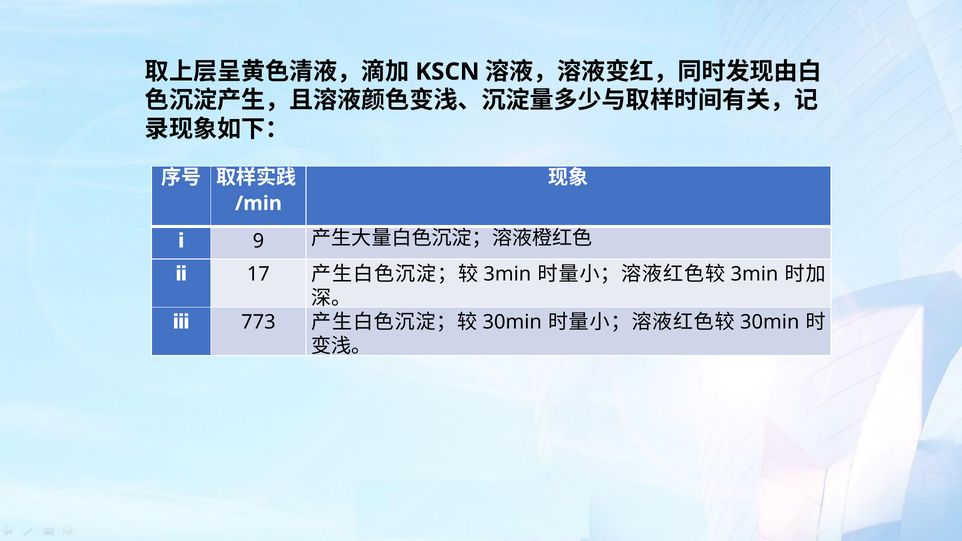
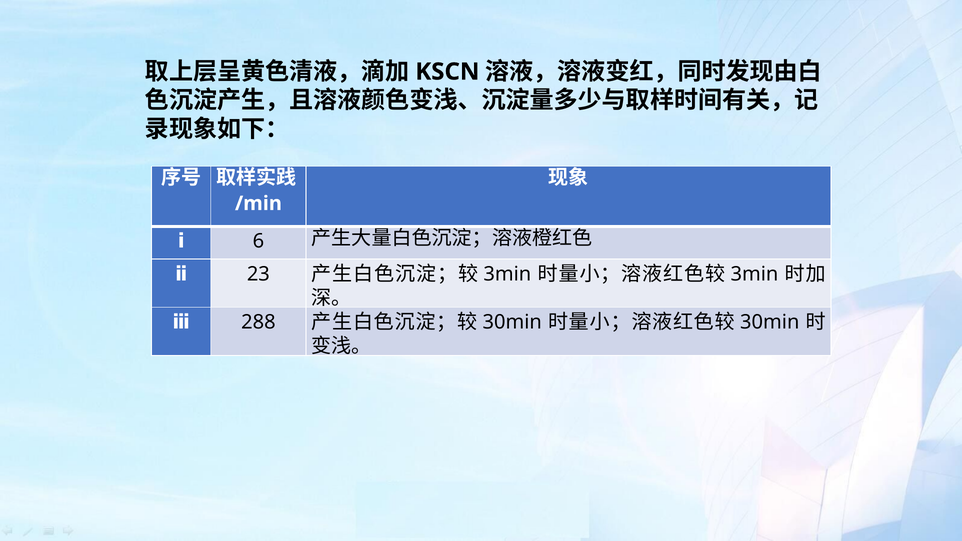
9: 9 -> 6 (258, 241)
17: 17 -> 23 (258, 274)
773: 773 -> 288 (258, 322)
